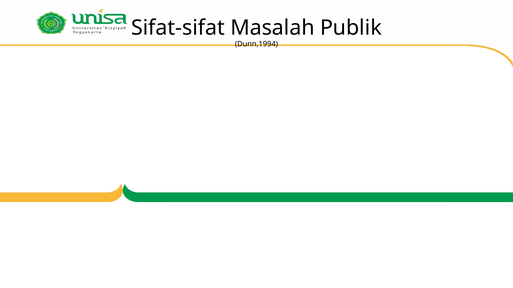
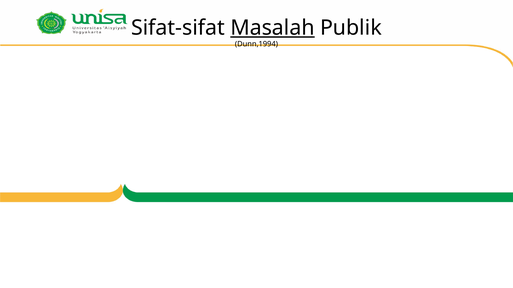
Masalah underline: none -> present (273, 28)
